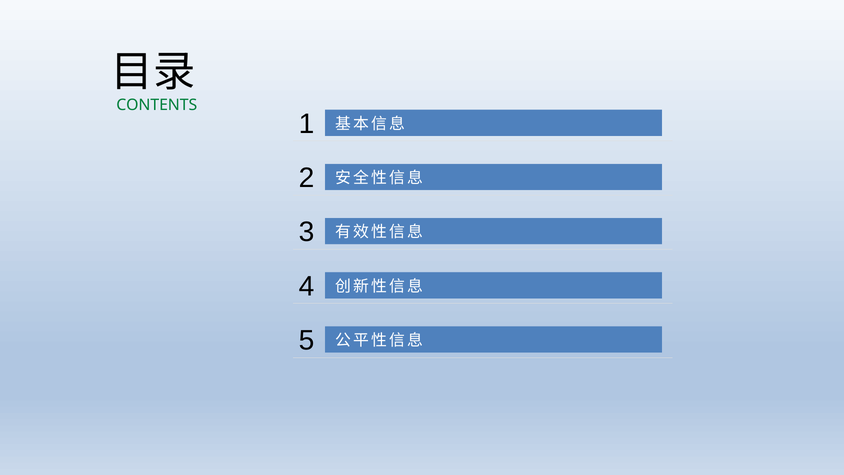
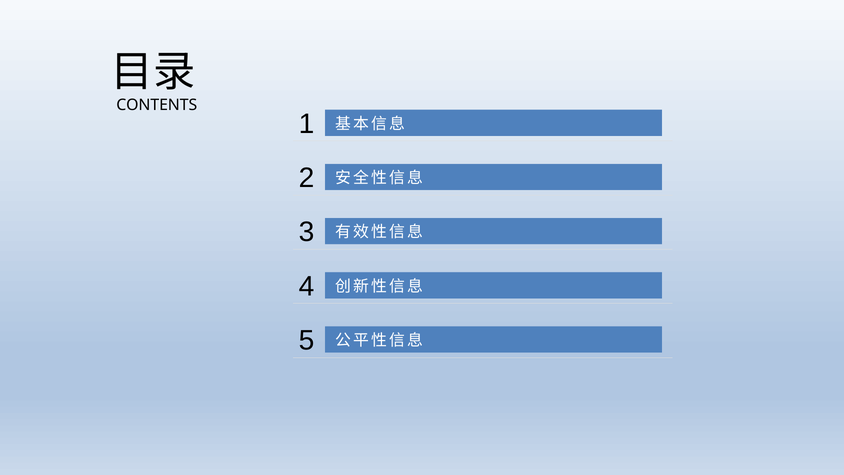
CONTENTS colour: green -> black (157, 105)
